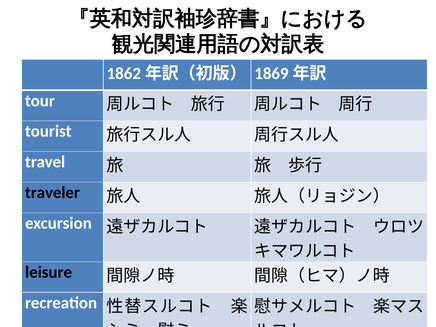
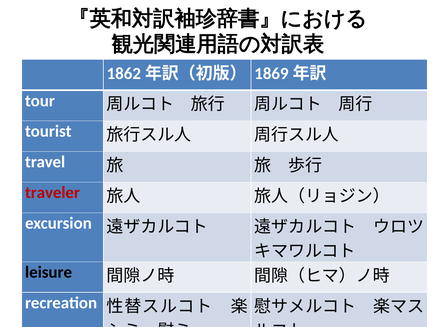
traveler colour: black -> red (52, 193)
